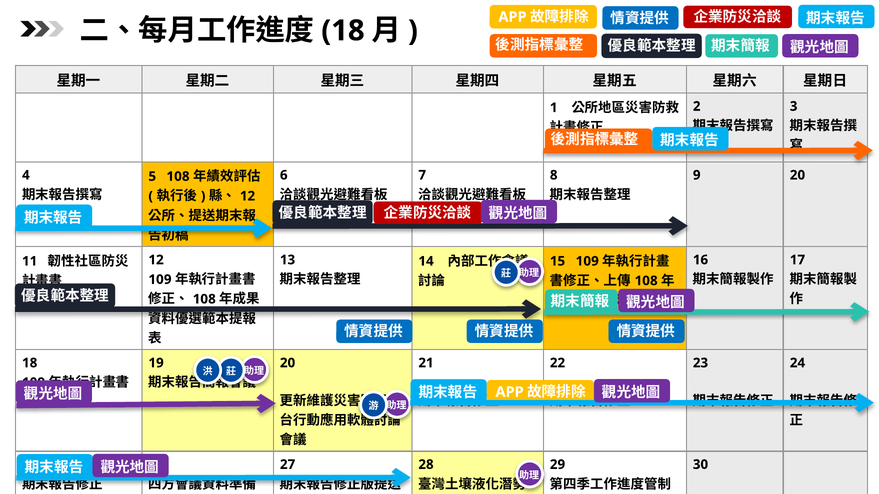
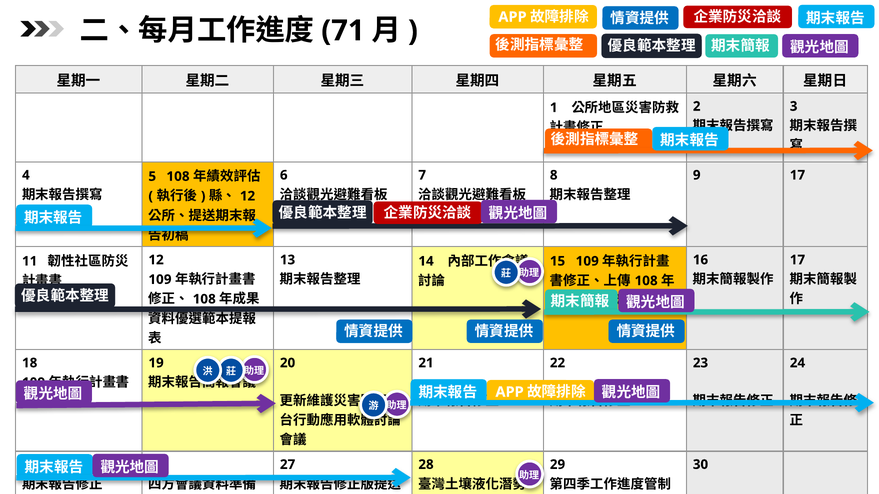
18: 18 -> 71 (343, 31)
9 20: 20 -> 17 (797, 175)
